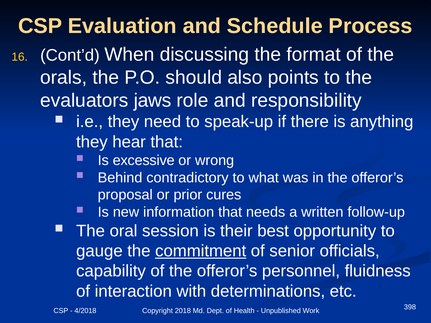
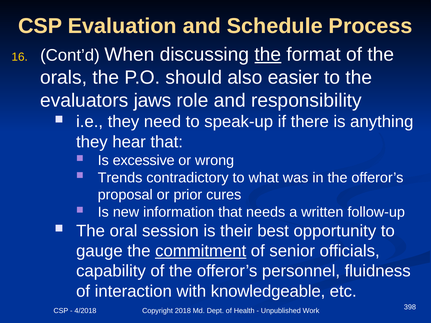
the underline: none -> present (268, 54)
points: points -> easier (293, 77)
Behind: Behind -> Trends (120, 178)
determinations: determinations -> knowledgeable (268, 291)
